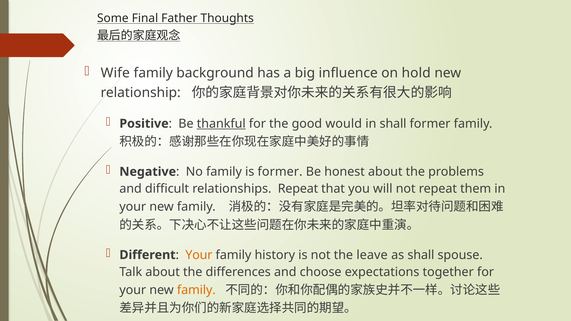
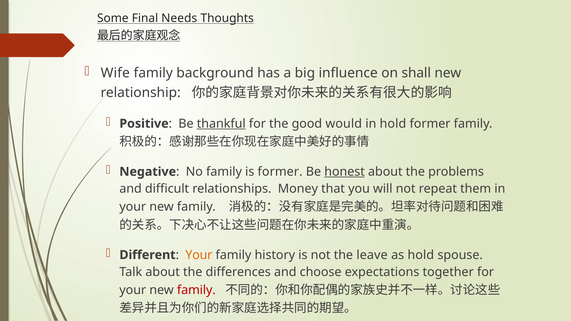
Father: Father -> Needs (179, 18)
hold: hold -> shall (416, 73)
in shall: shall -> hold (393, 124)
honest underline: none -> present (345, 172)
relationships Repeat: Repeat -> Money (298, 189)
as shall: shall -> hold (421, 255)
family colour: orange -> red (196, 290)
